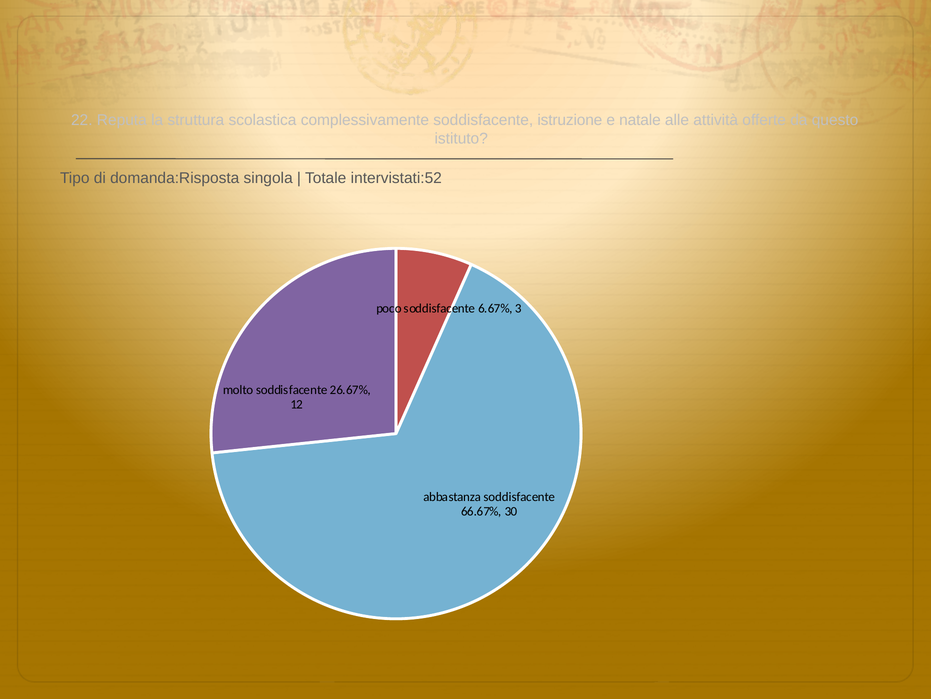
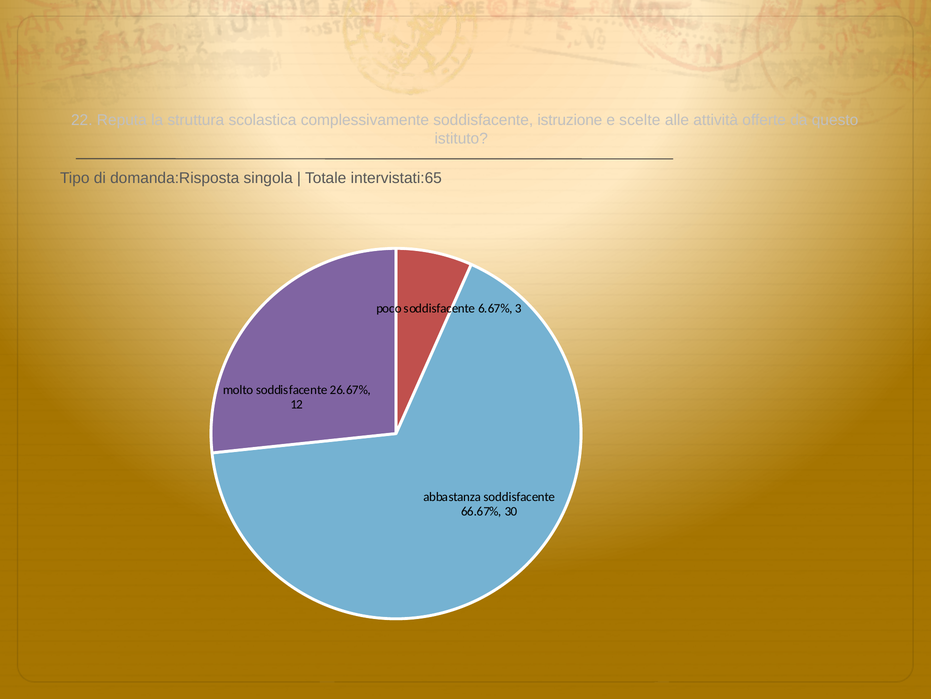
natale: natale -> scelte (640, 120)
intervistati:52: intervistati:52 -> intervistati:65 (396, 178)
